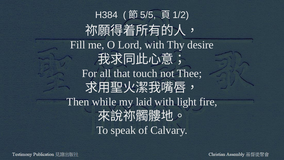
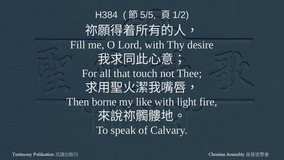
while: while -> borne (104, 102)
laid: laid -> like (144, 102)
